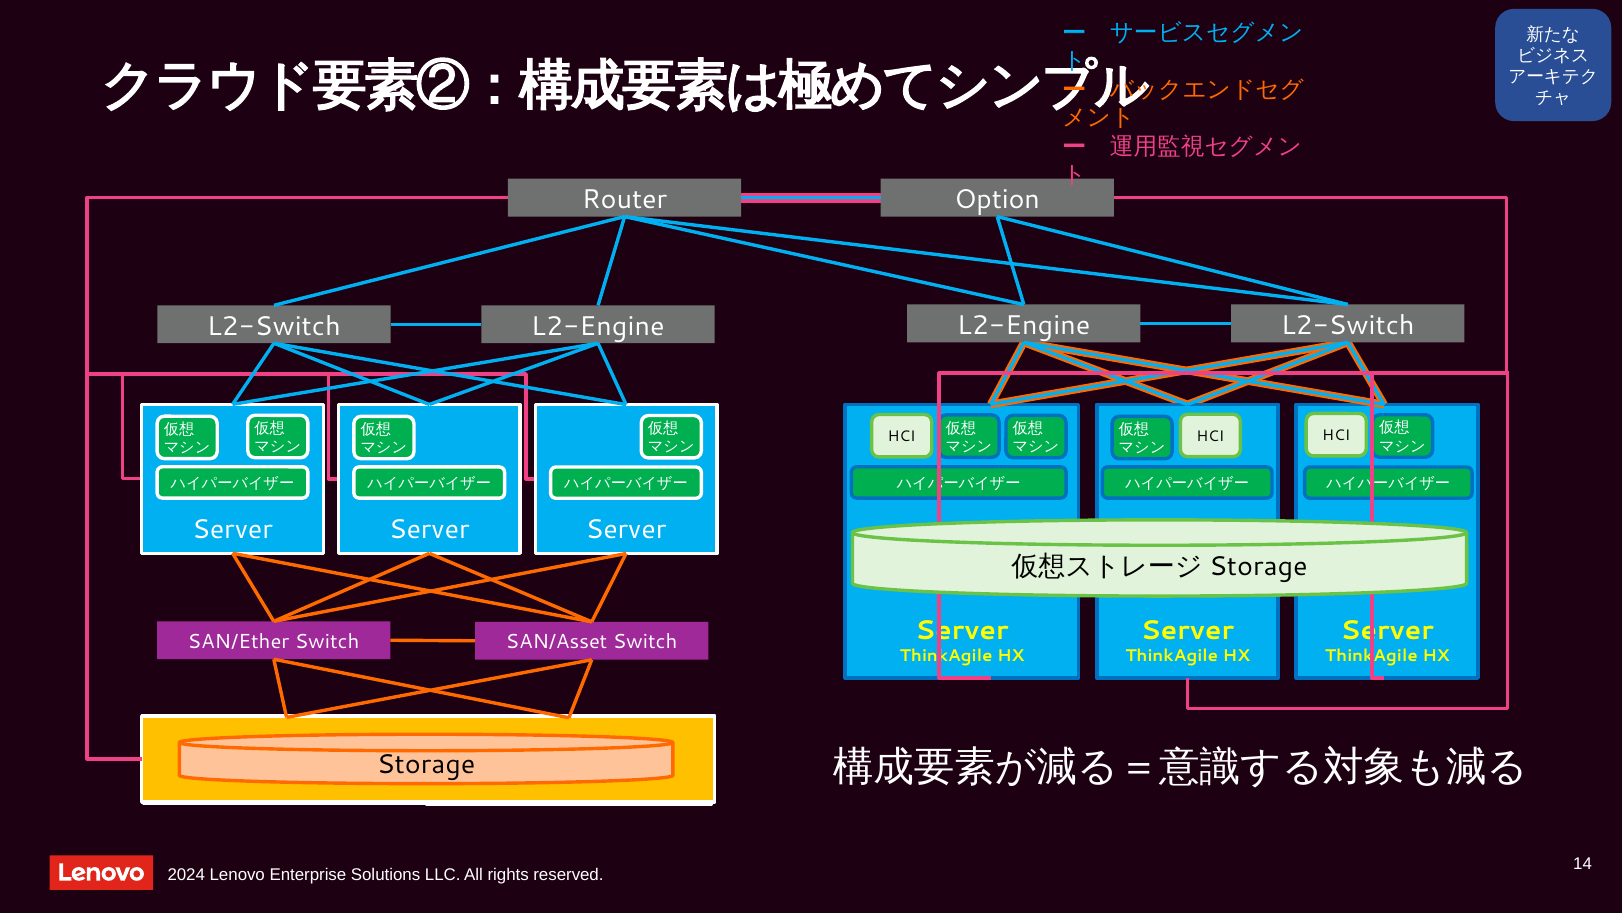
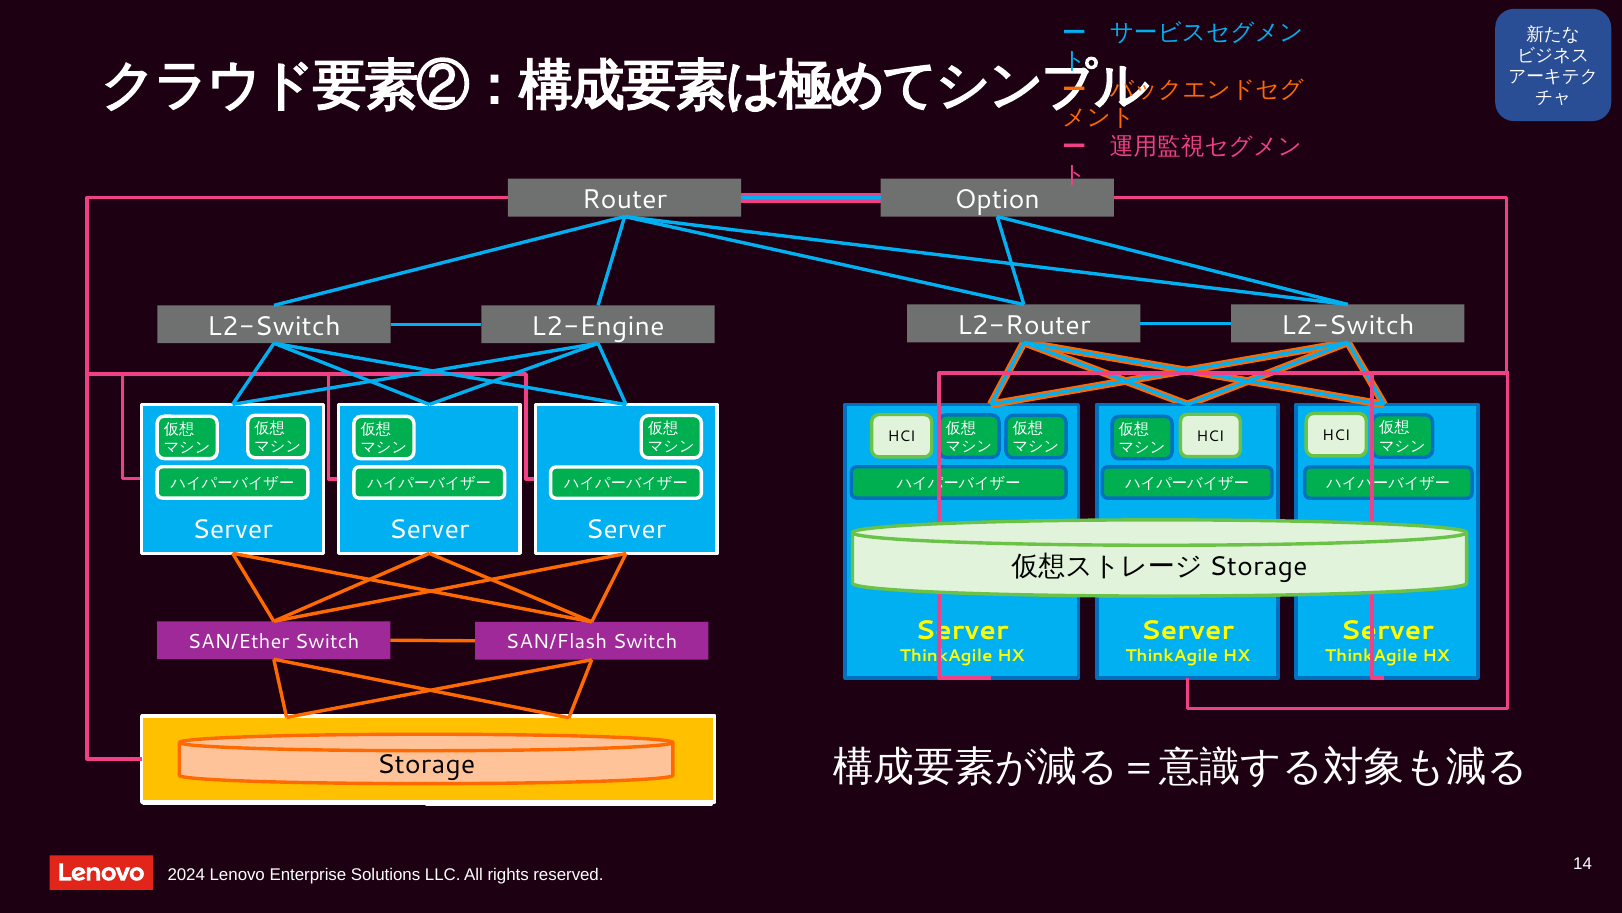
L2-Engine: L2-Engine -> L2-Router (1024, 325)
SAN/Asset: SAN/Asset -> SAN/Flash (556, 642)
